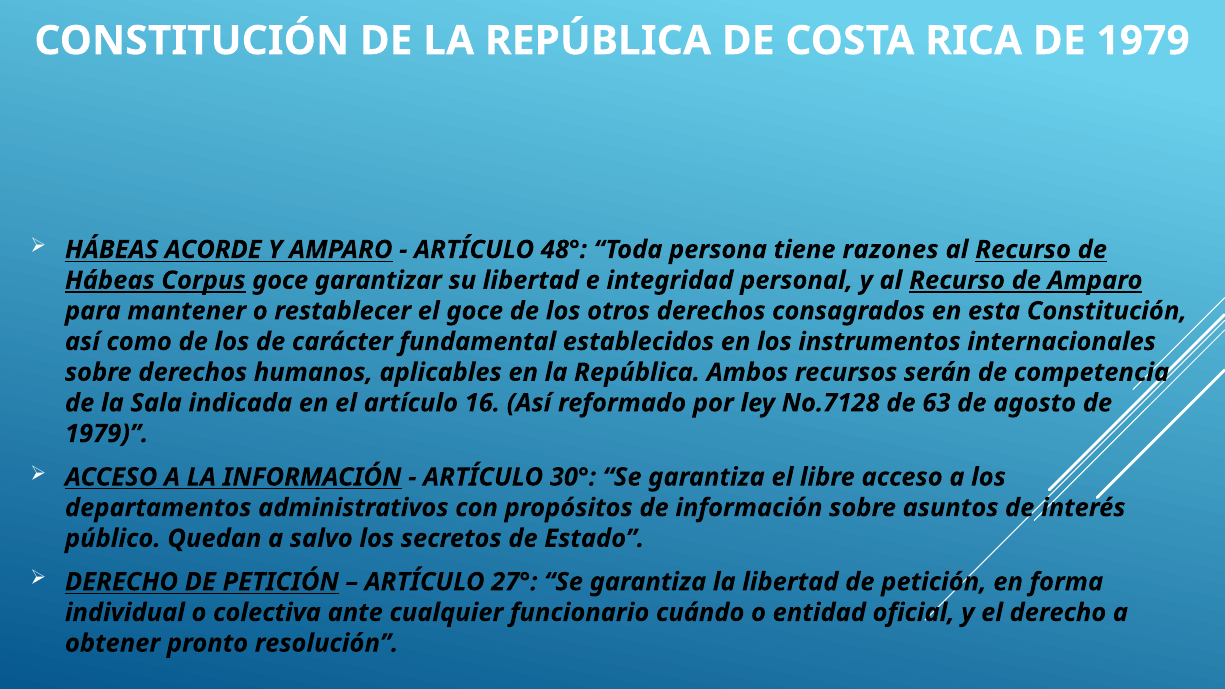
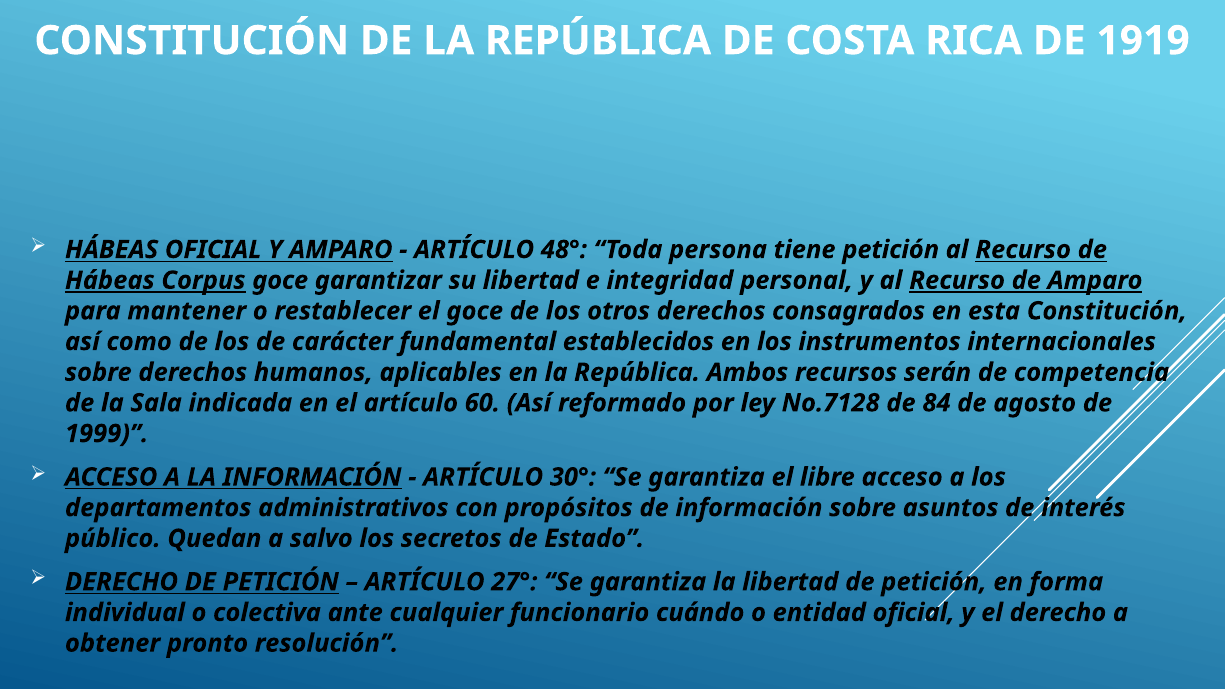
RICA DE 1979: 1979 -> 1919 (1143, 41)
HÁBEAS ACORDE: ACORDE -> OFICIAL (213, 250)
tiene razones: razones -> petición (891, 250)
16: 16 -> 60 (482, 403)
63: 63 -> 84 (936, 403)
1979: 1979 -> 1999 (107, 434)
